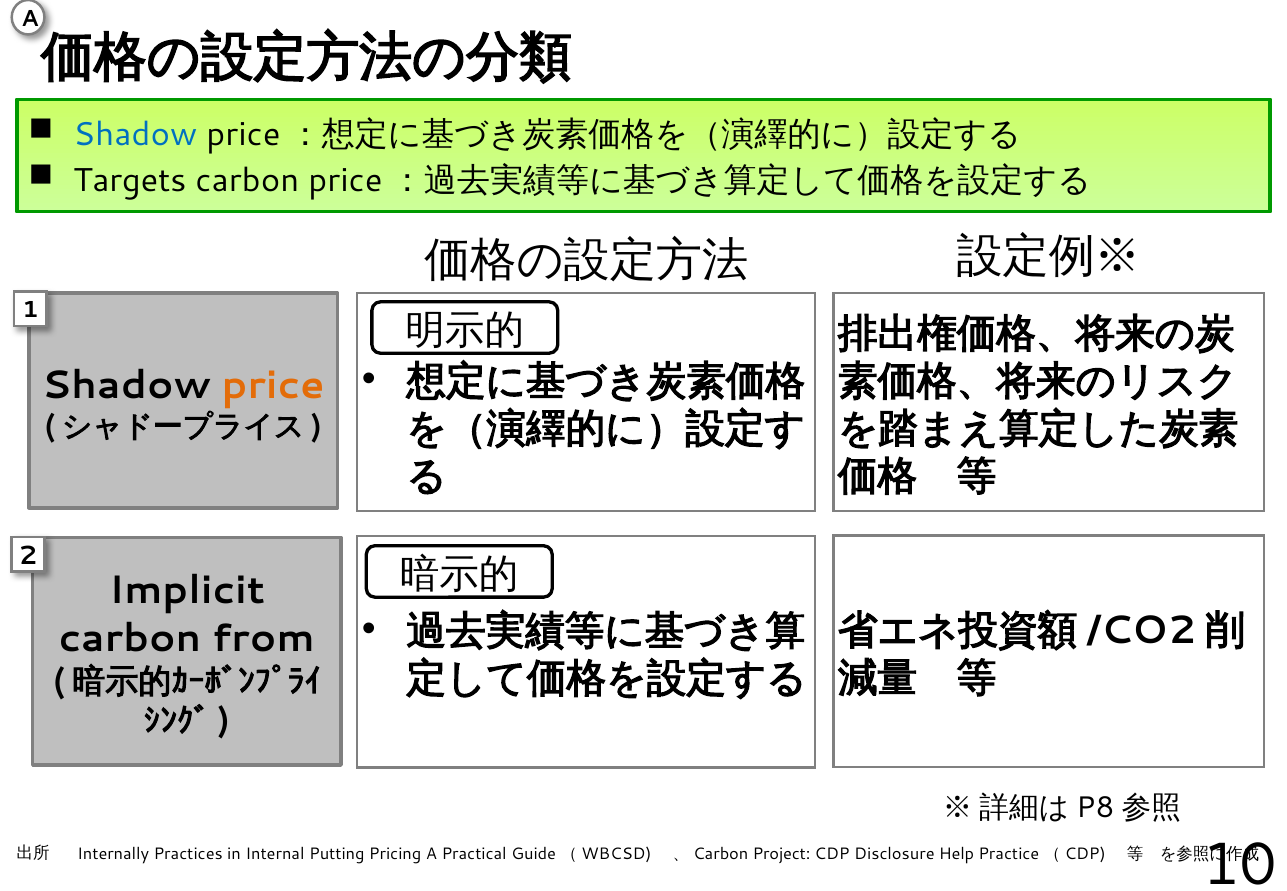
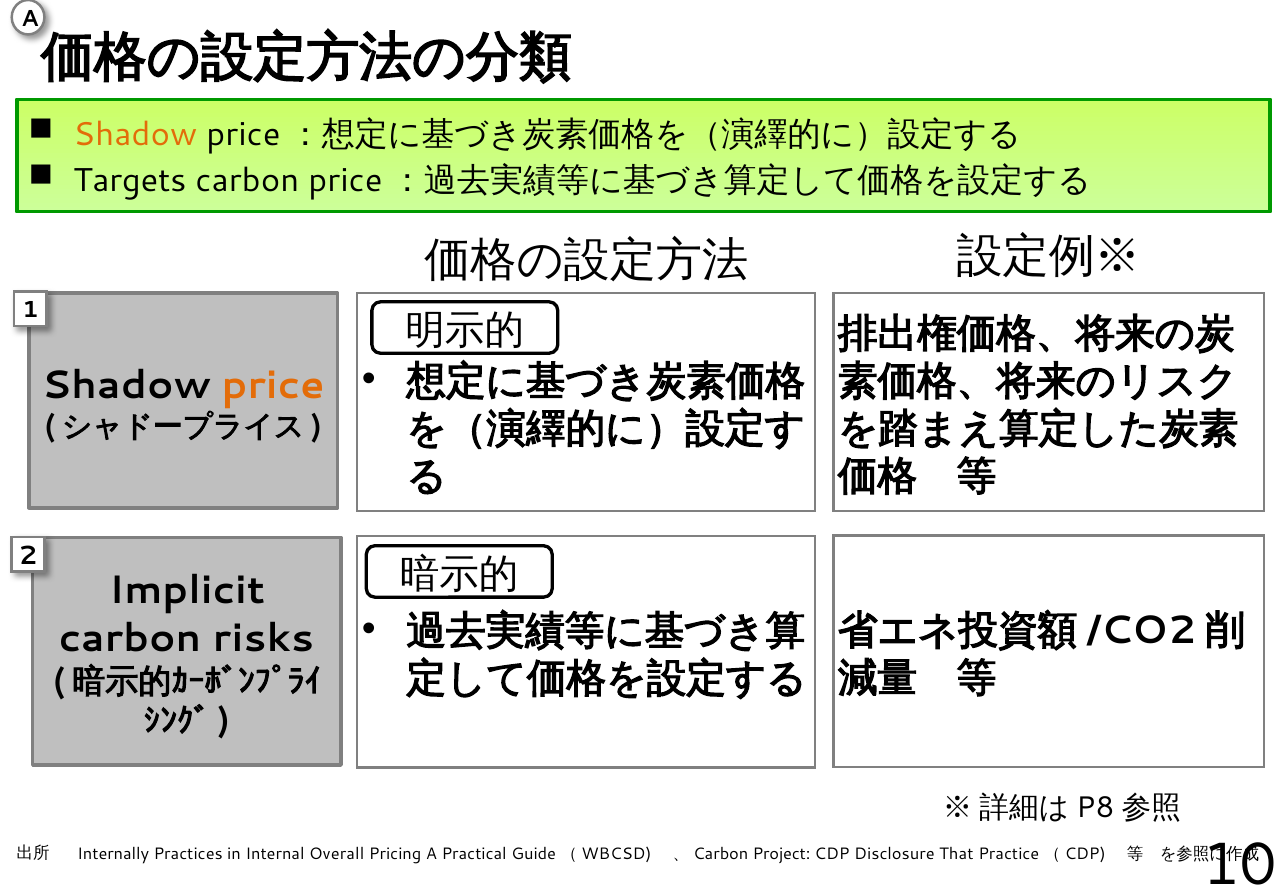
Shadow colour: blue -> orange (135, 135)
from: from -> risks (263, 638)
Putting: Putting -> Overall (337, 854)
Help: Help -> That (956, 854)
